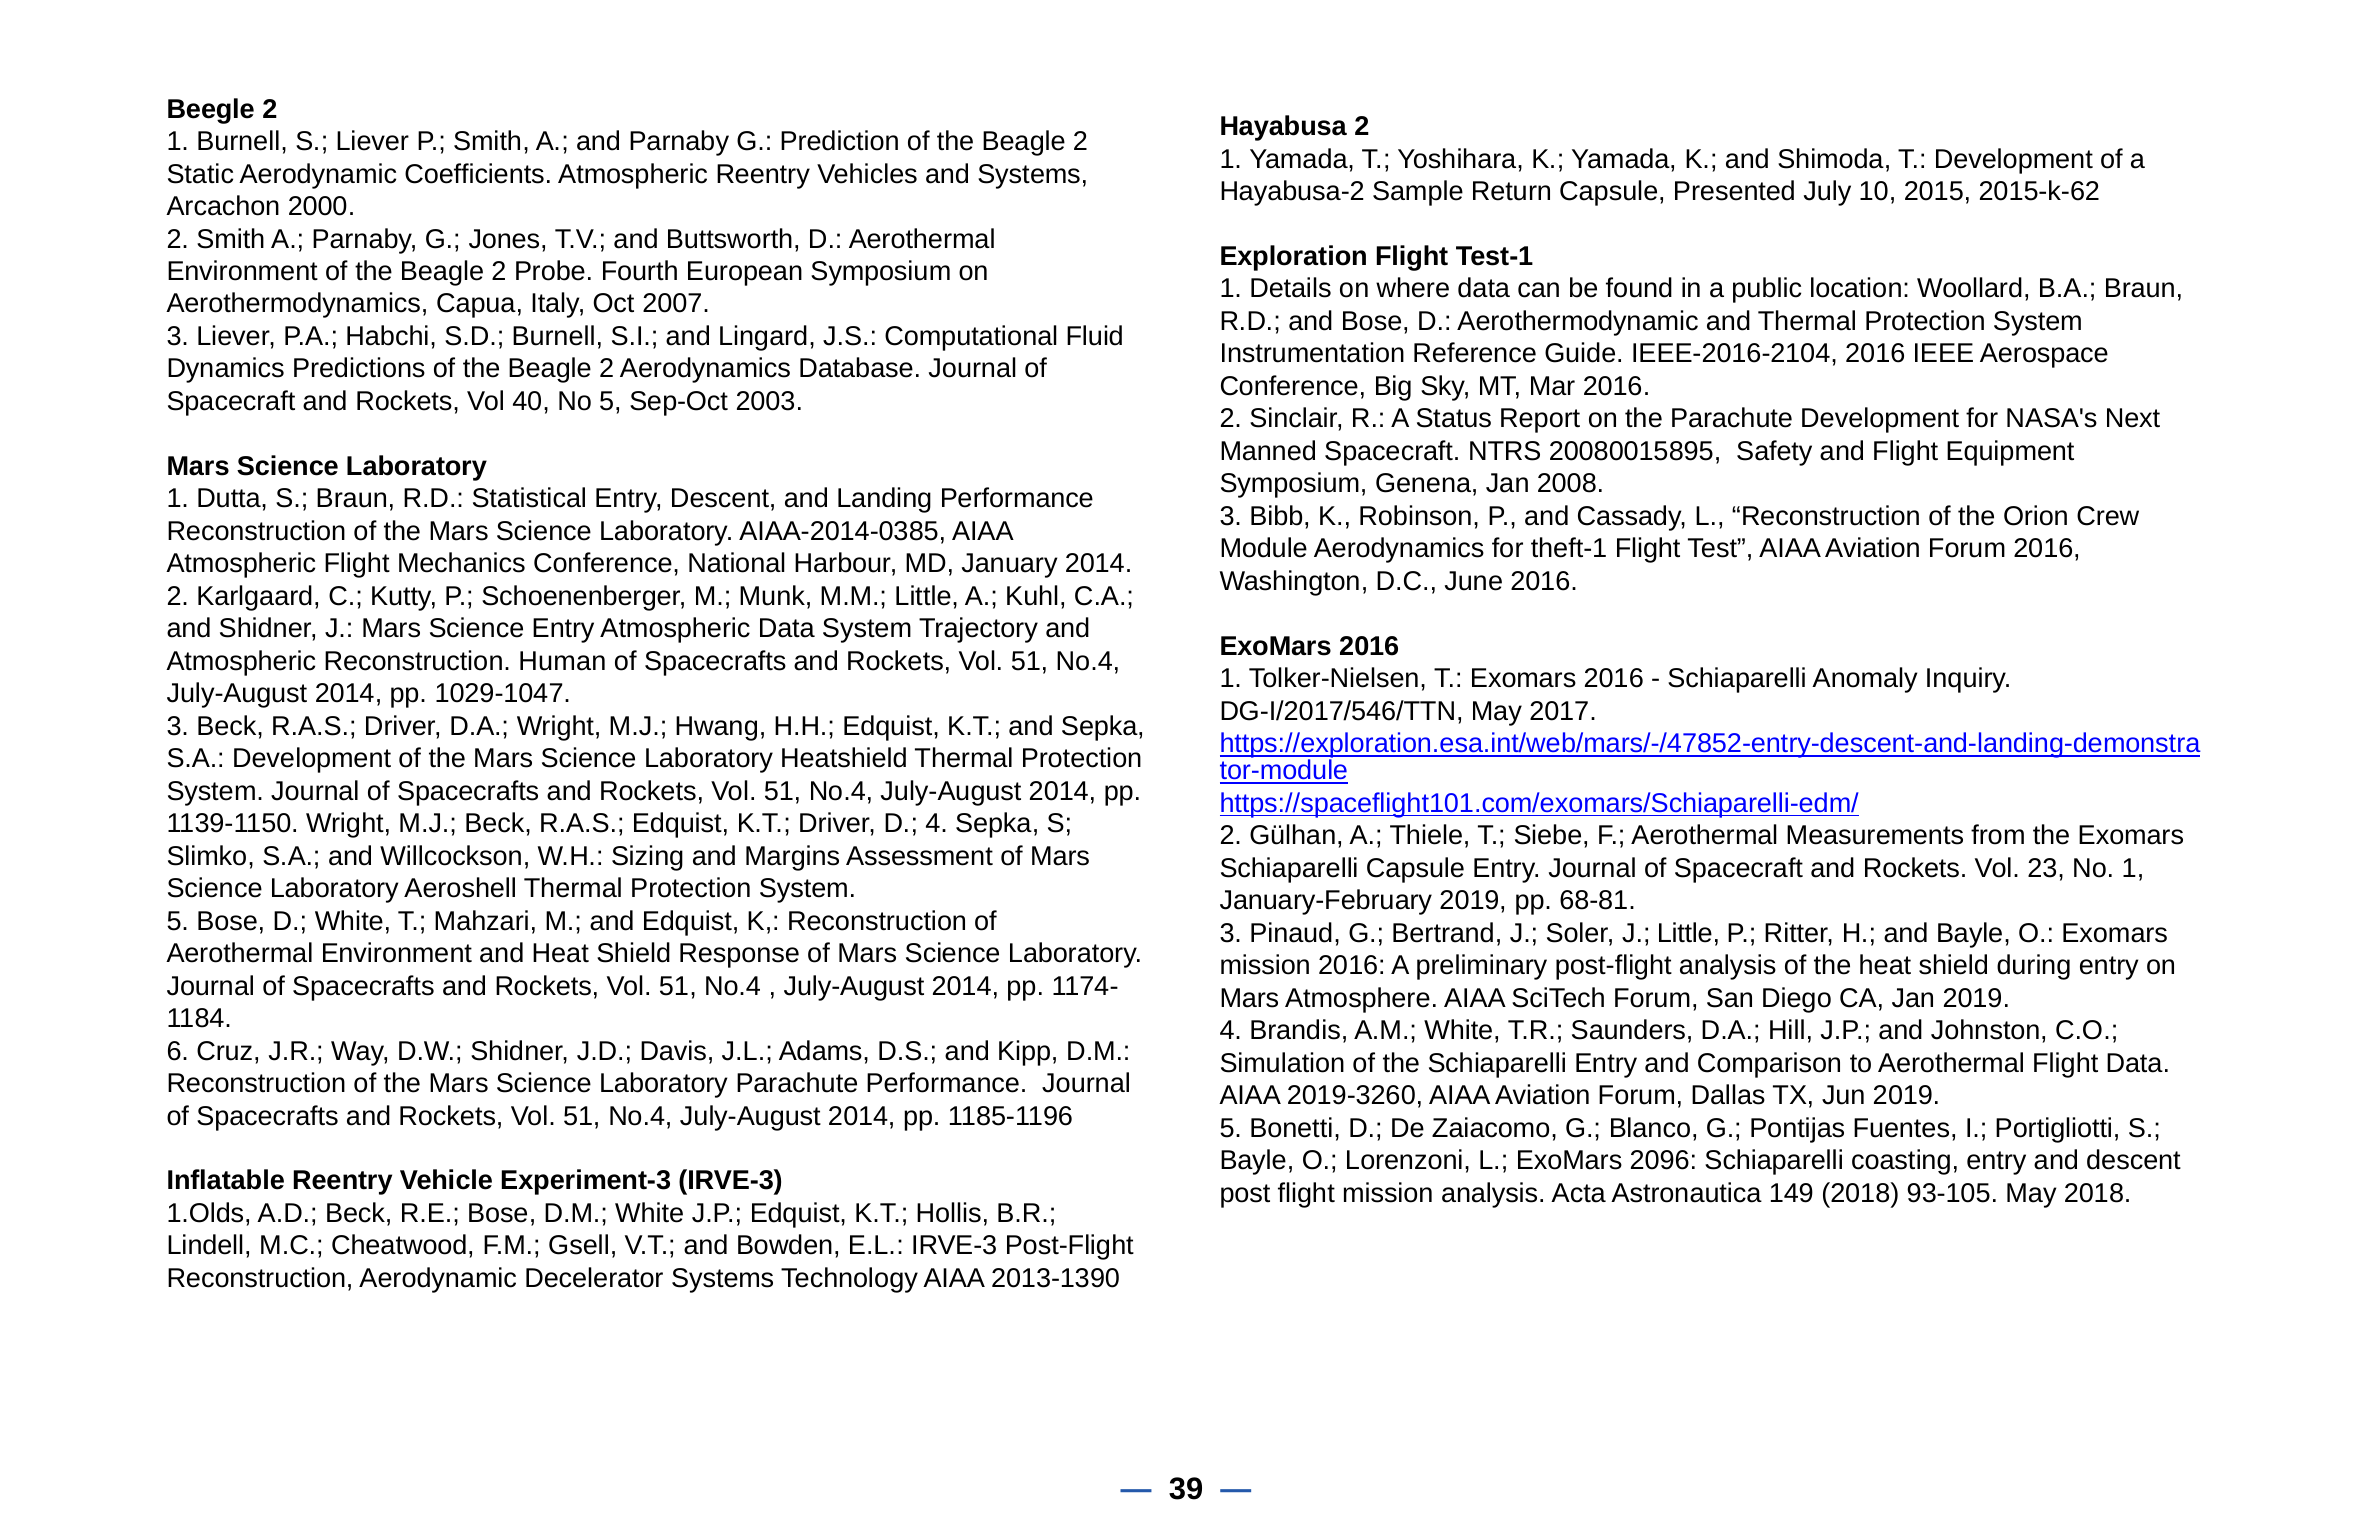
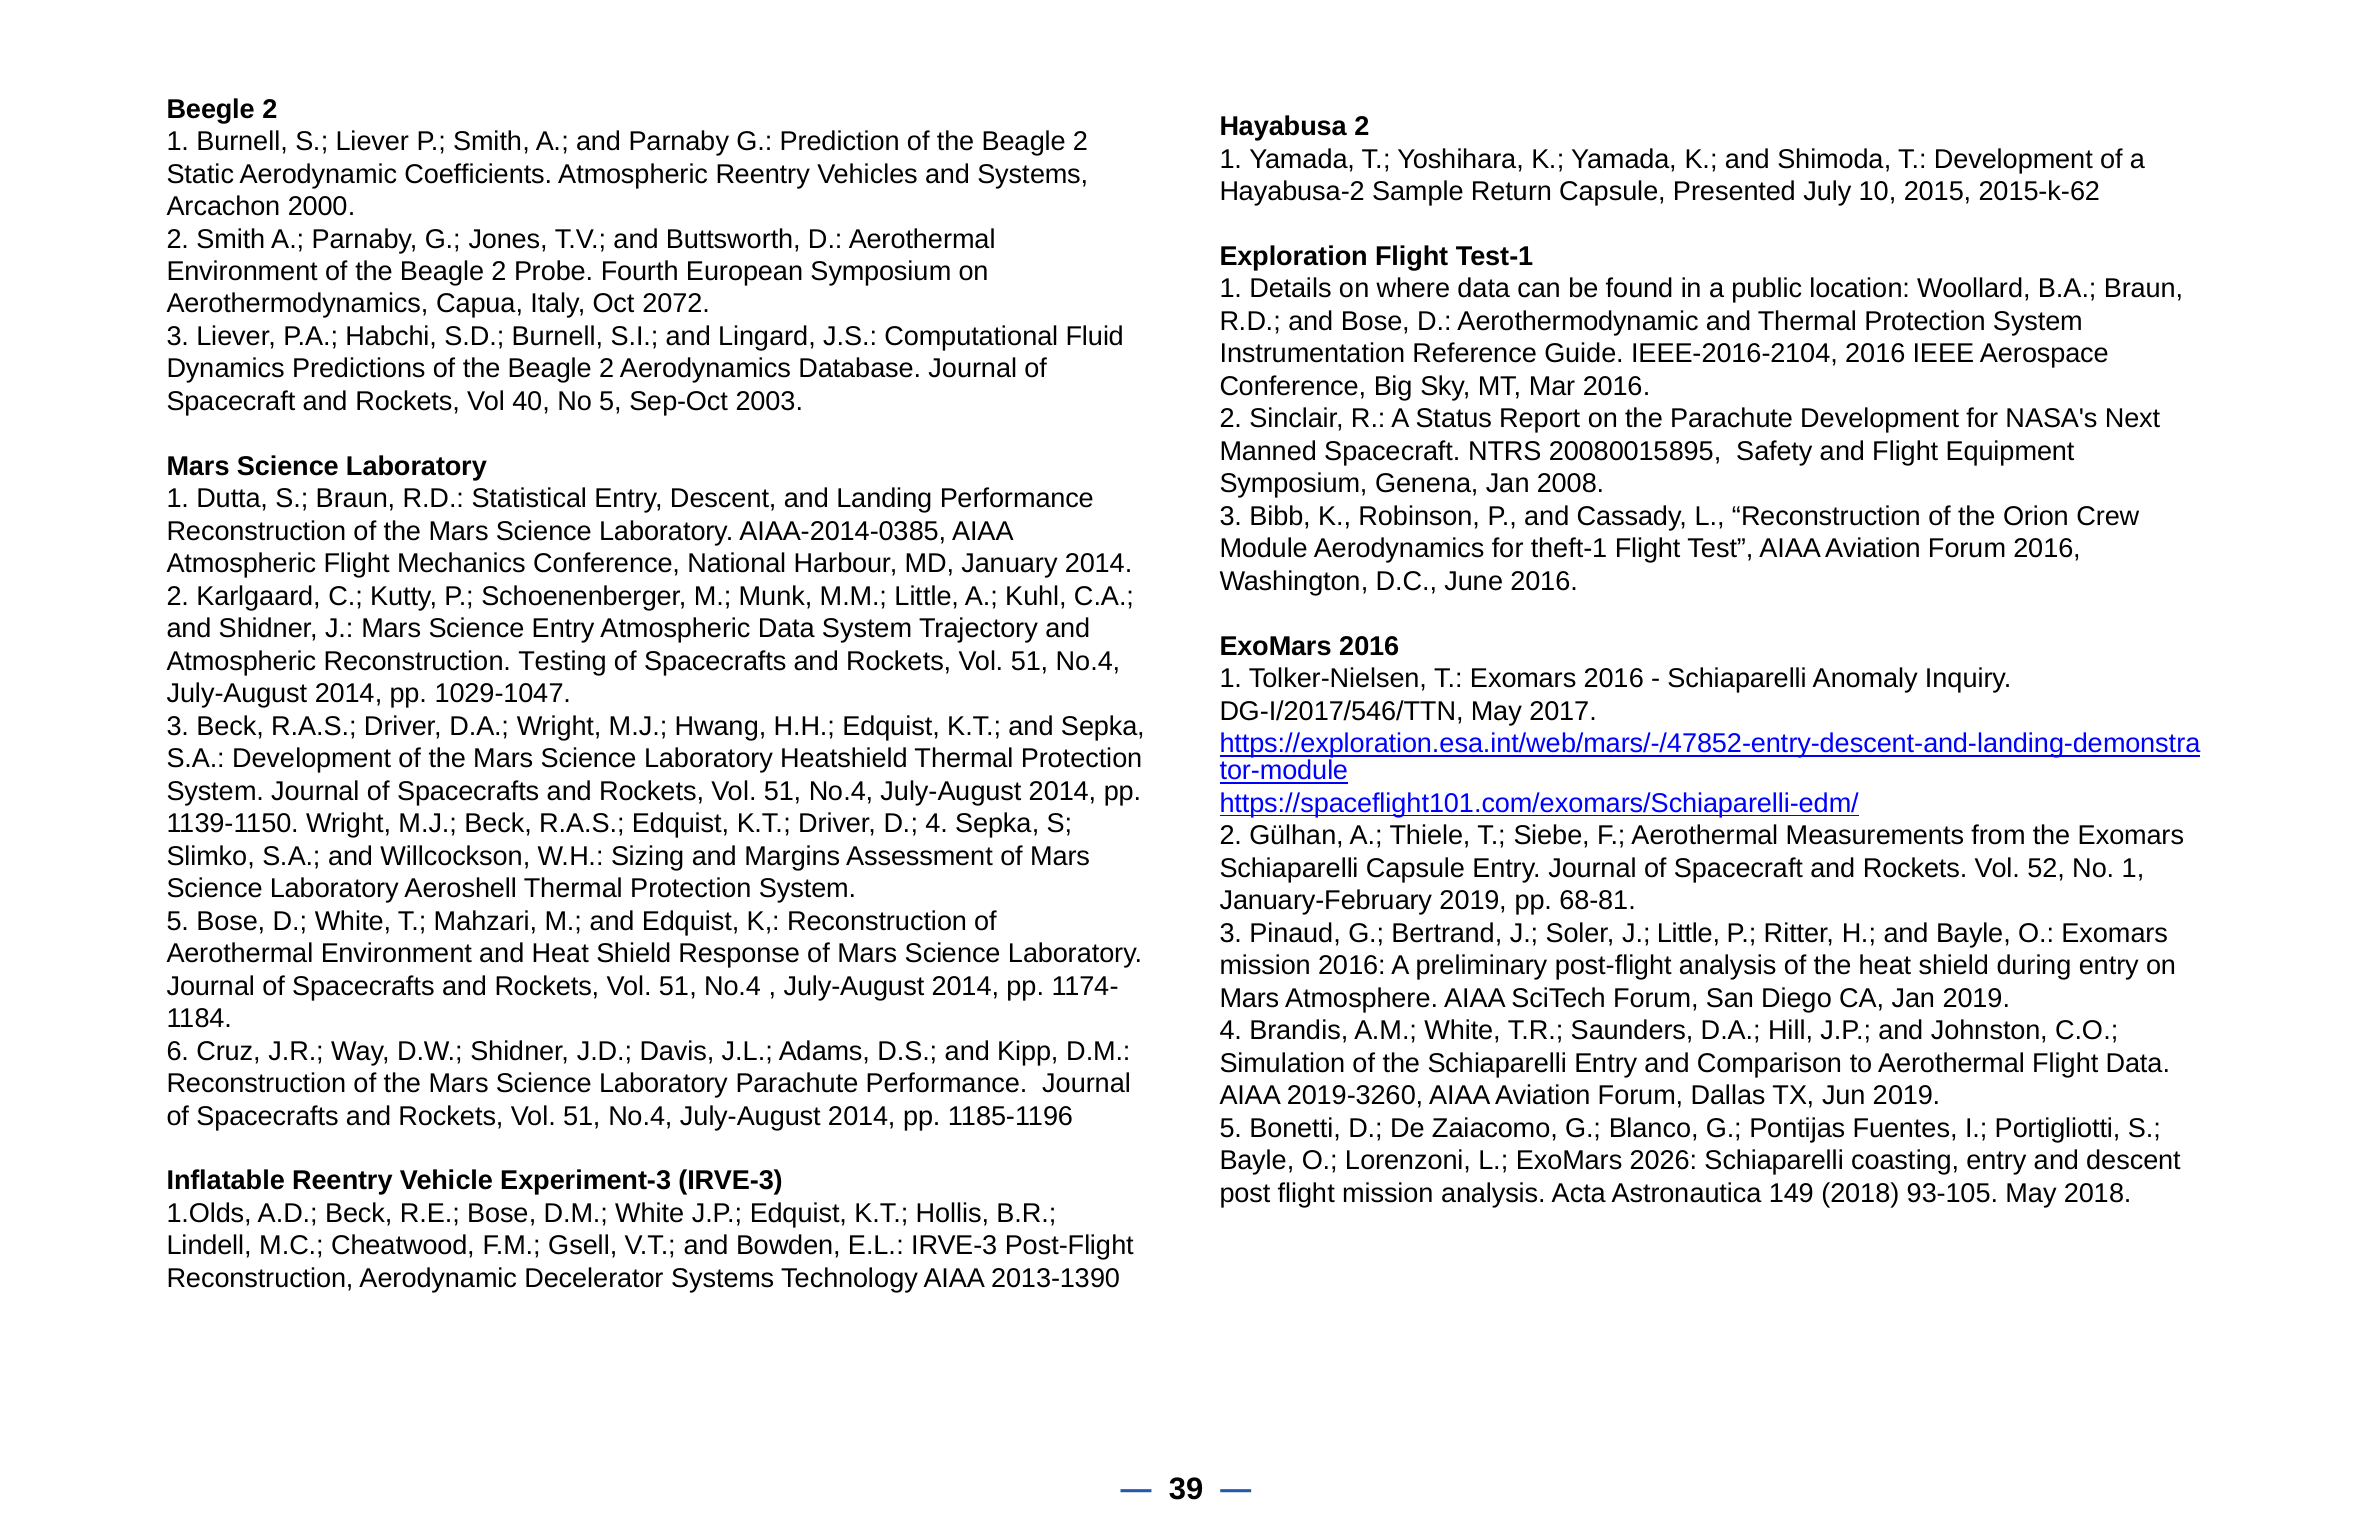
2007: 2007 -> 2072 (676, 304)
Human: Human -> Testing (562, 661)
23: 23 -> 52 (2046, 868)
2096: 2096 -> 2026 (1663, 1161)
